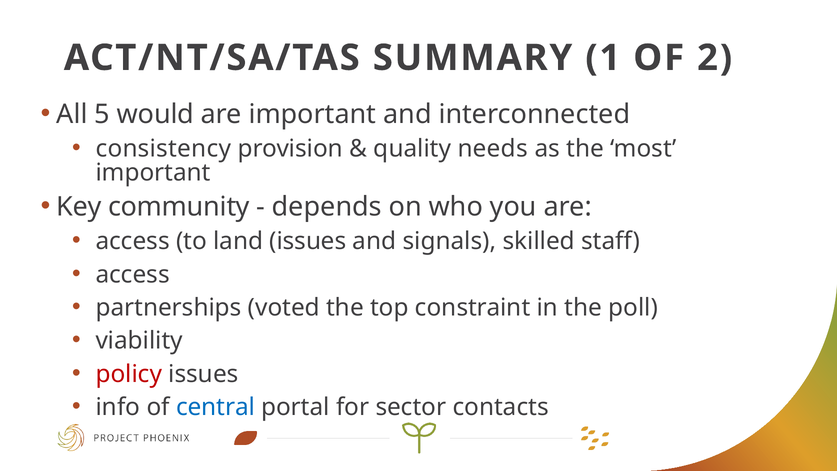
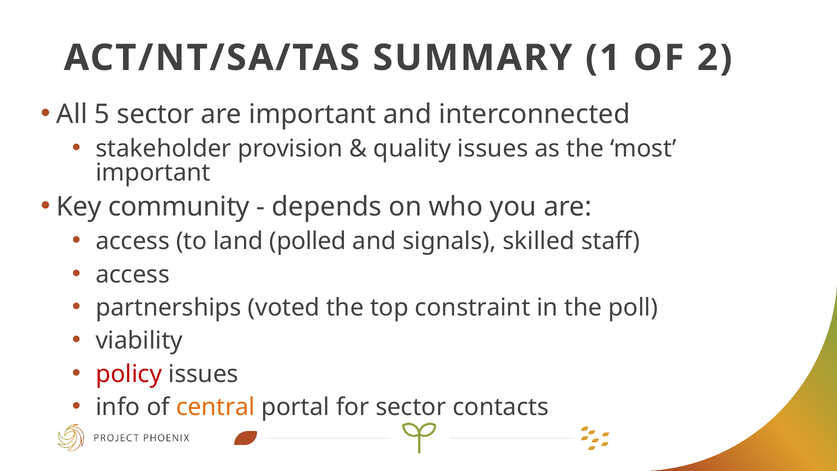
5 would: would -> sector (155, 114)
consistency: consistency -> stakeholder (164, 149)
quality needs: needs -> issues (493, 149)
land issues: issues -> polled (308, 241)
central colour: blue -> orange (216, 407)
